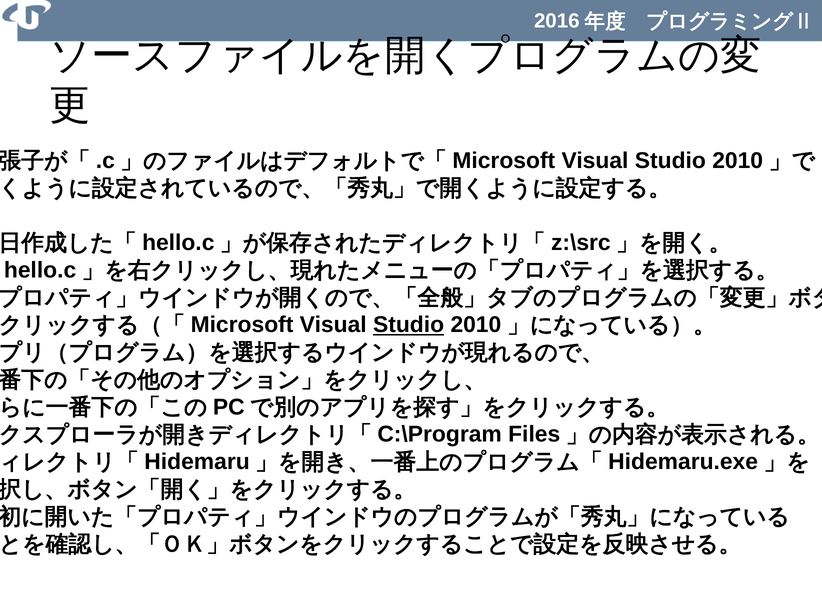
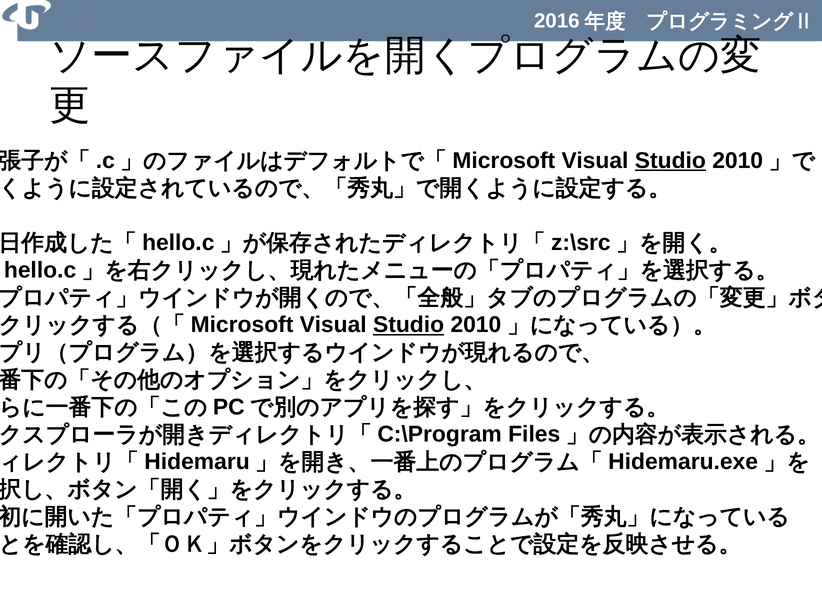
Studio underline: none -> present (670, 161)
